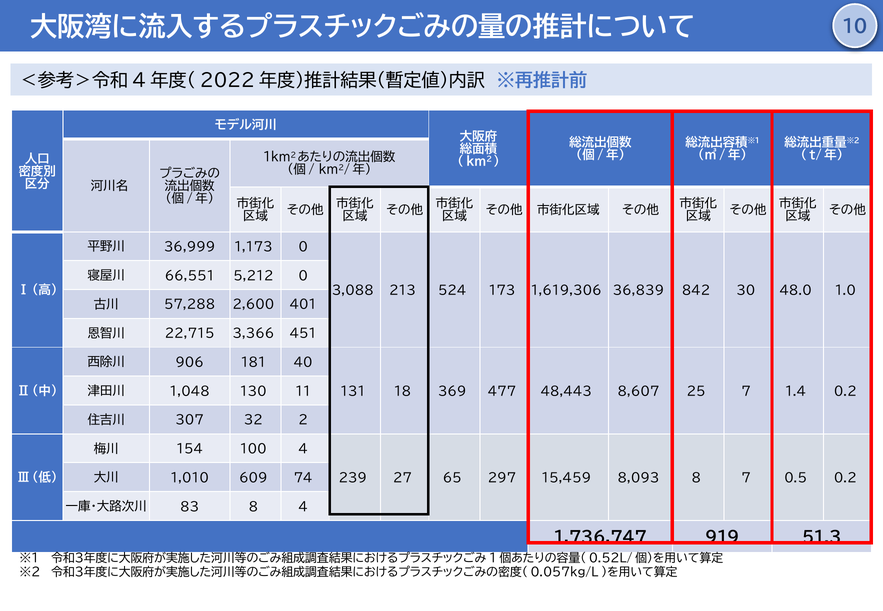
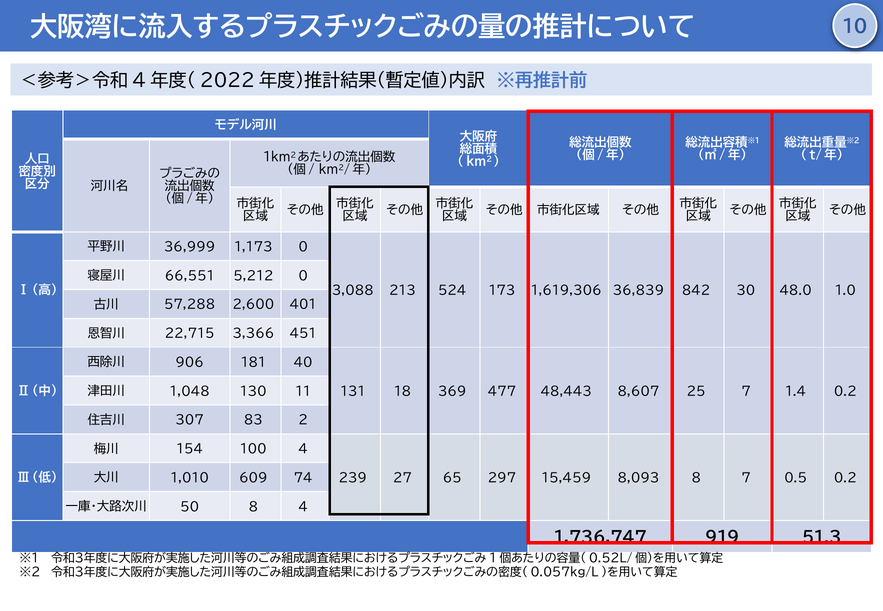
32: 32 -> 83 (253, 421)
83: 83 -> 50 (190, 507)
